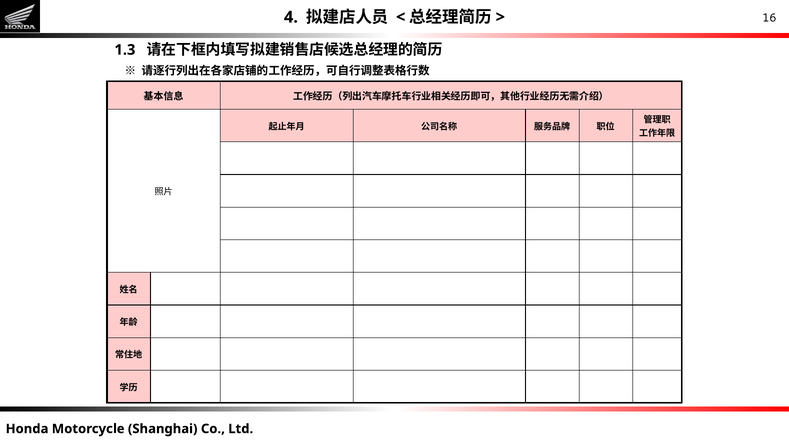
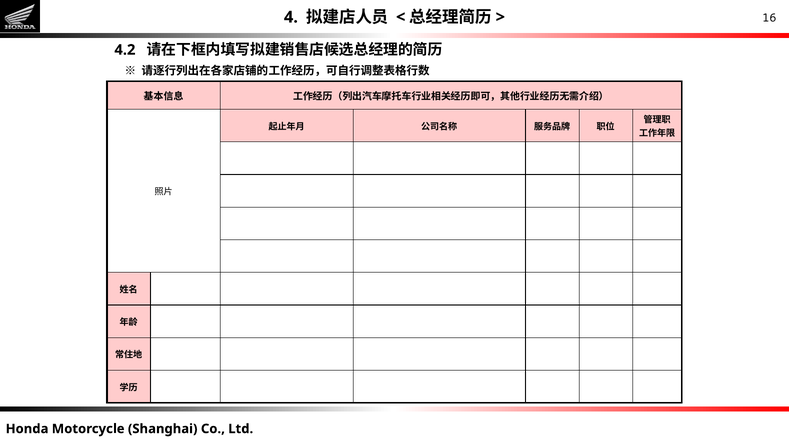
1.3: 1.3 -> 4.2 (125, 50)
